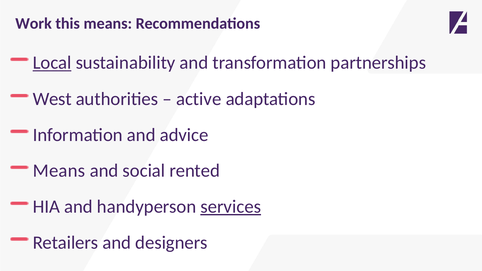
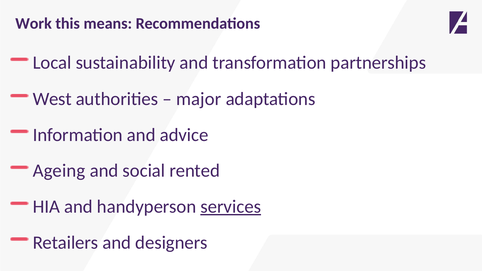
Local underline: present -> none (52, 63)
active: active -> major (199, 99)
Means: Means -> Ageing (59, 171)
